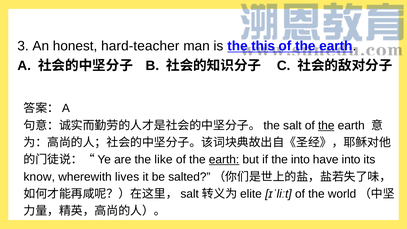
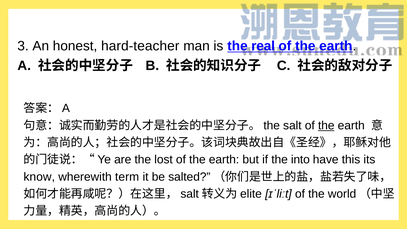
this: this -> real (263, 46)
like: like -> lost (164, 160)
earth underline: present -> none (224, 160)
have into: into -> this (351, 160)
lives: lives -> term (127, 177)
